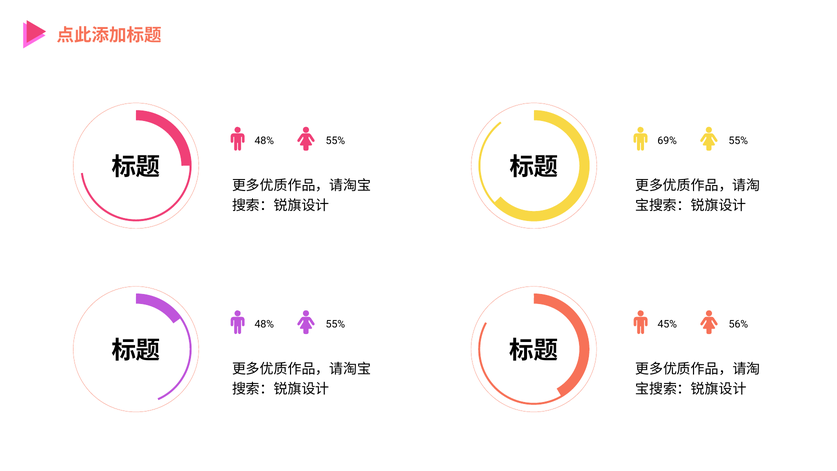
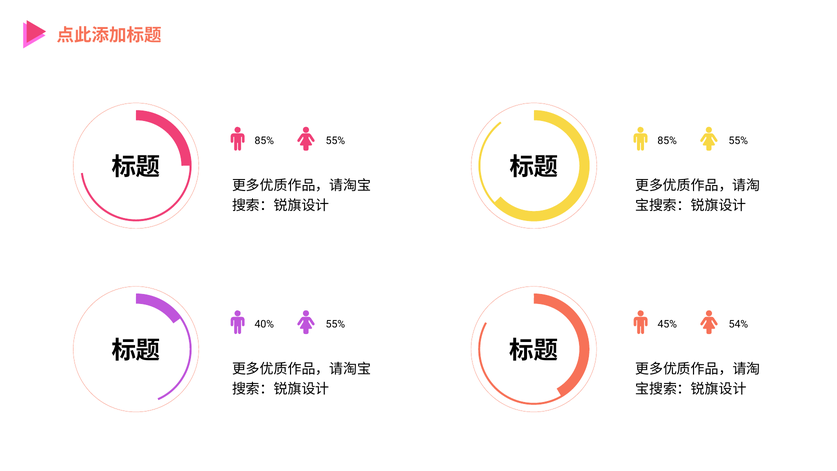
48%: 48% -> 85% (264, 141)
69%: 69% -> 85% (667, 141)
48%: 48% -> 40% (264, 324)
56%: 56% -> 54% (738, 324)
